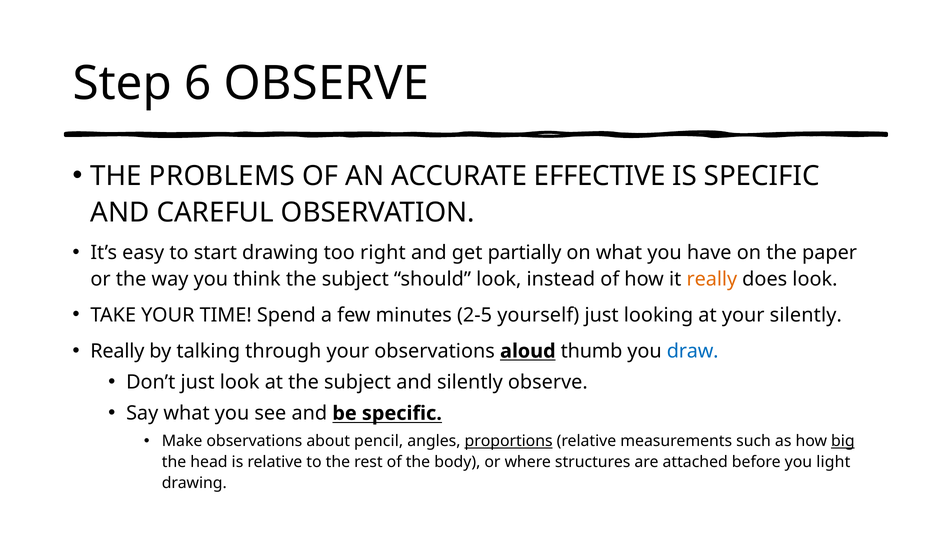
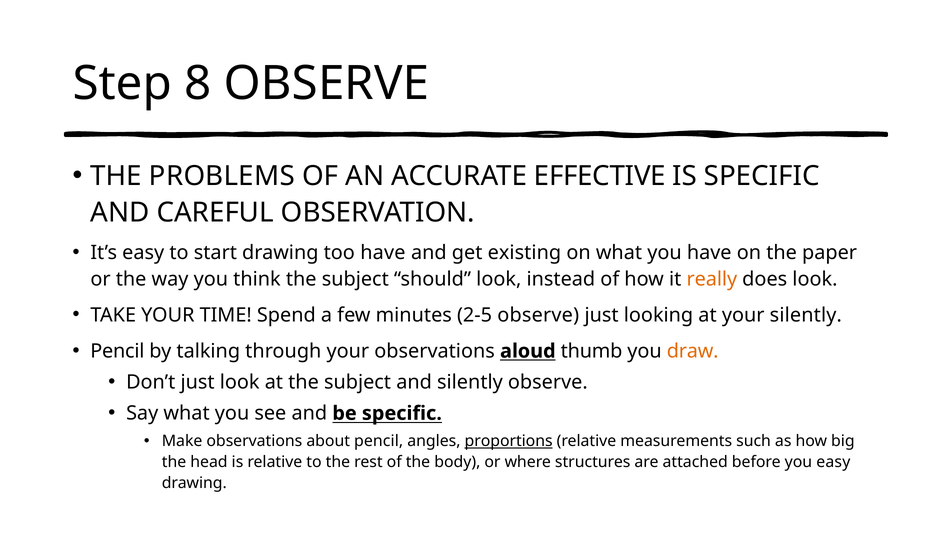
6: 6 -> 8 (198, 84)
too right: right -> have (383, 253)
partially: partially -> existing (524, 253)
2-5 yourself: yourself -> observe (538, 315)
Really: Really -> Pencil (117, 351)
draw colour: blue -> orange (693, 351)
big underline: present -> none (843, 442)
you light: light -> easy (833, 463)
